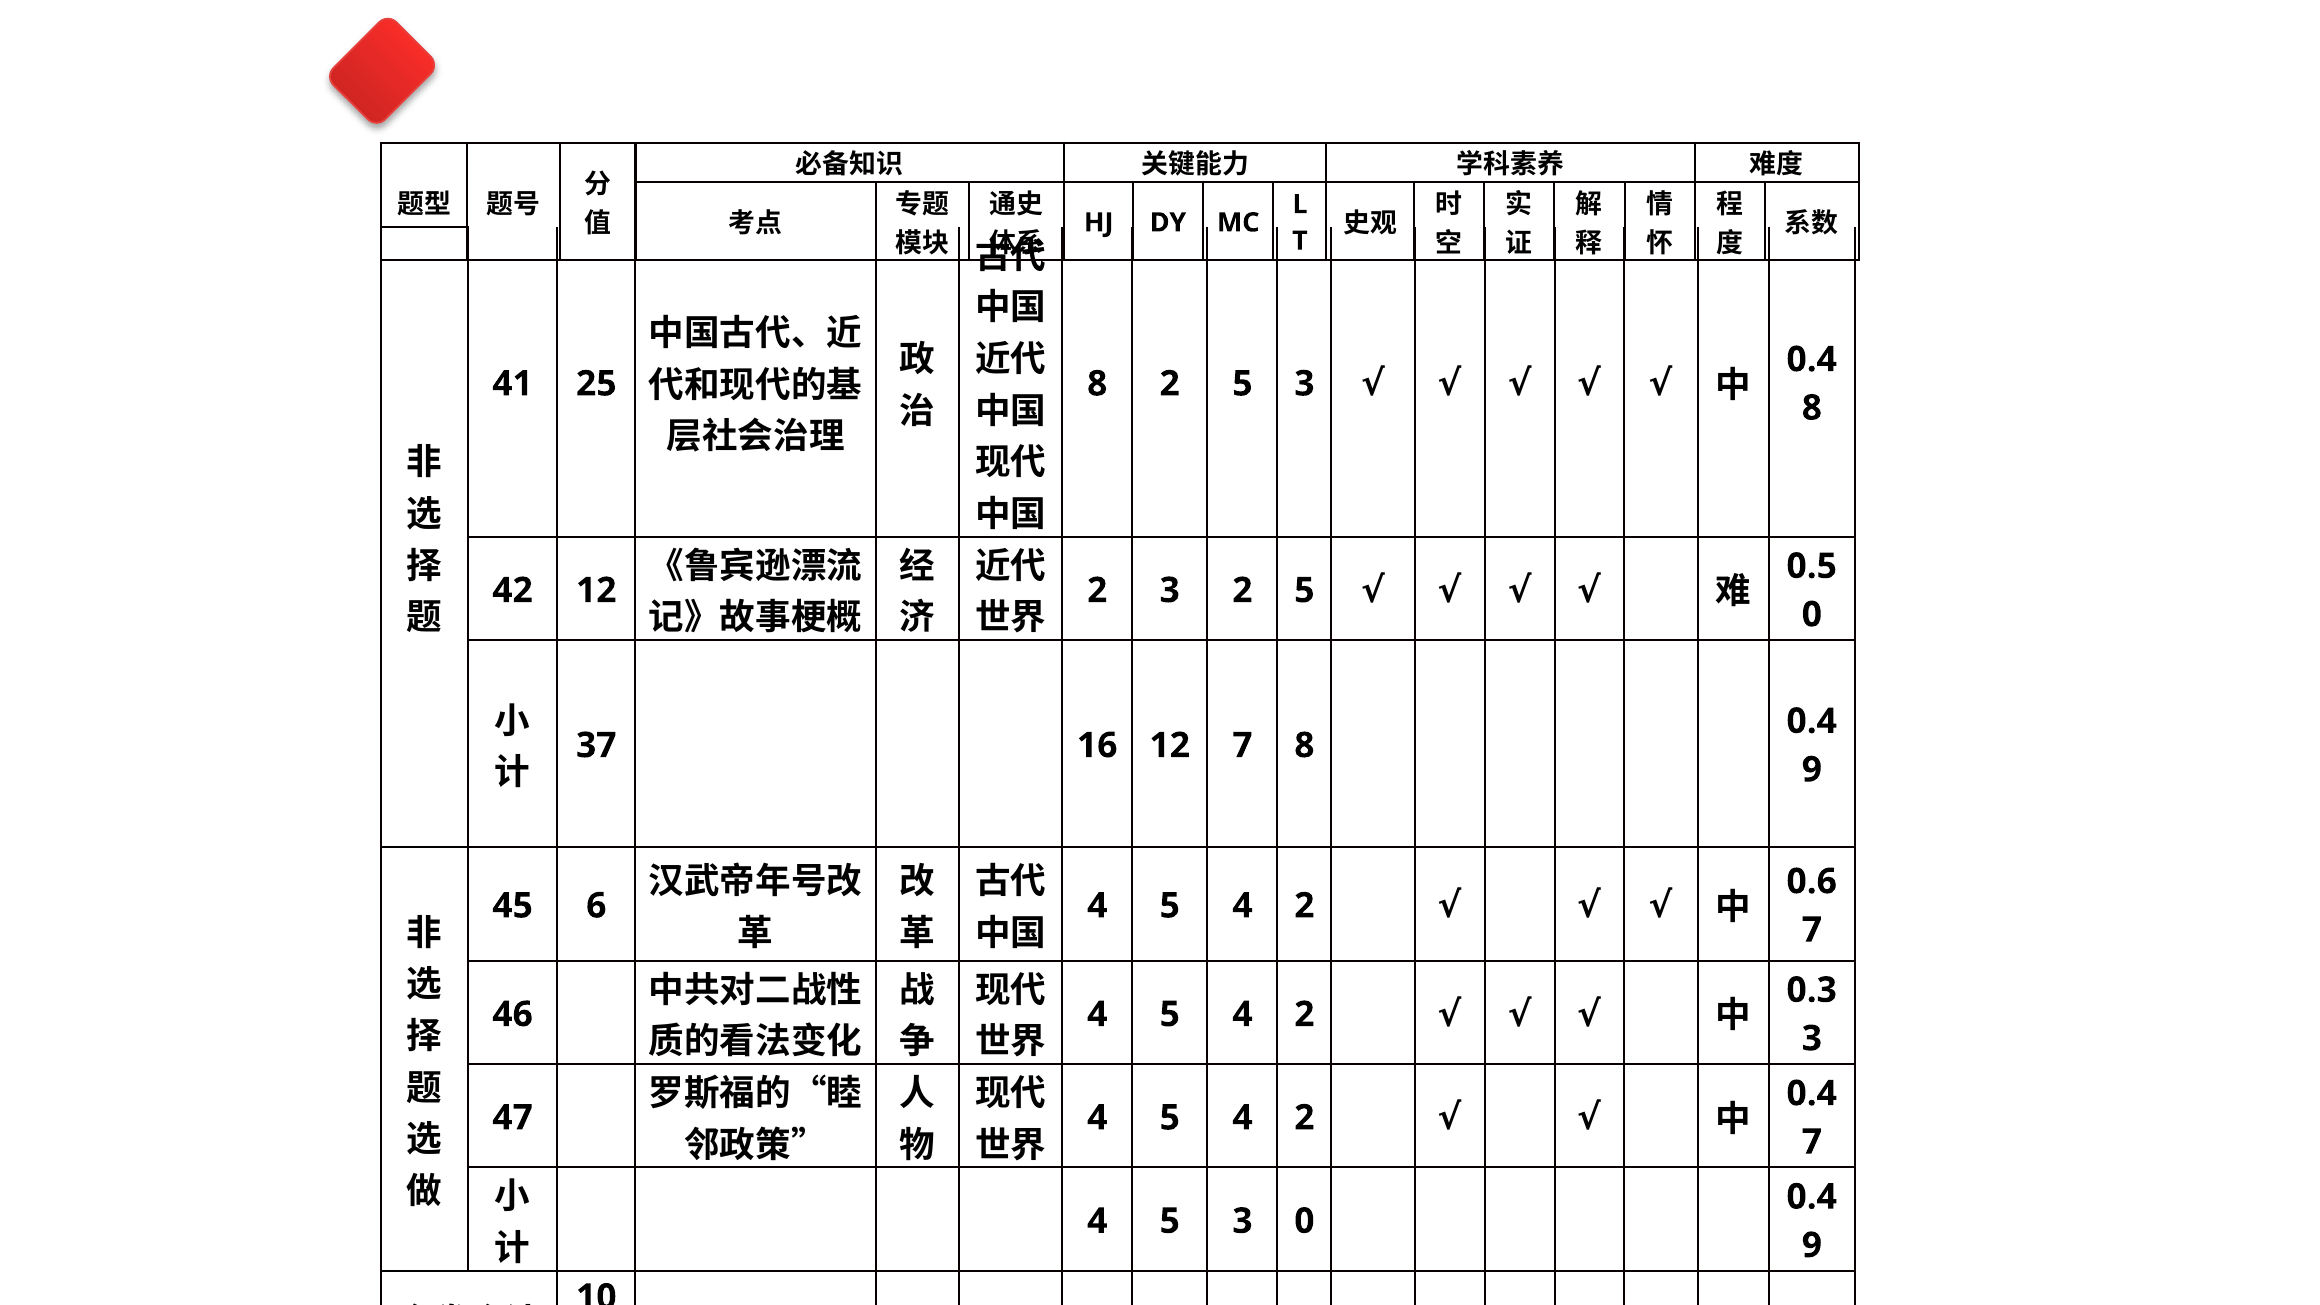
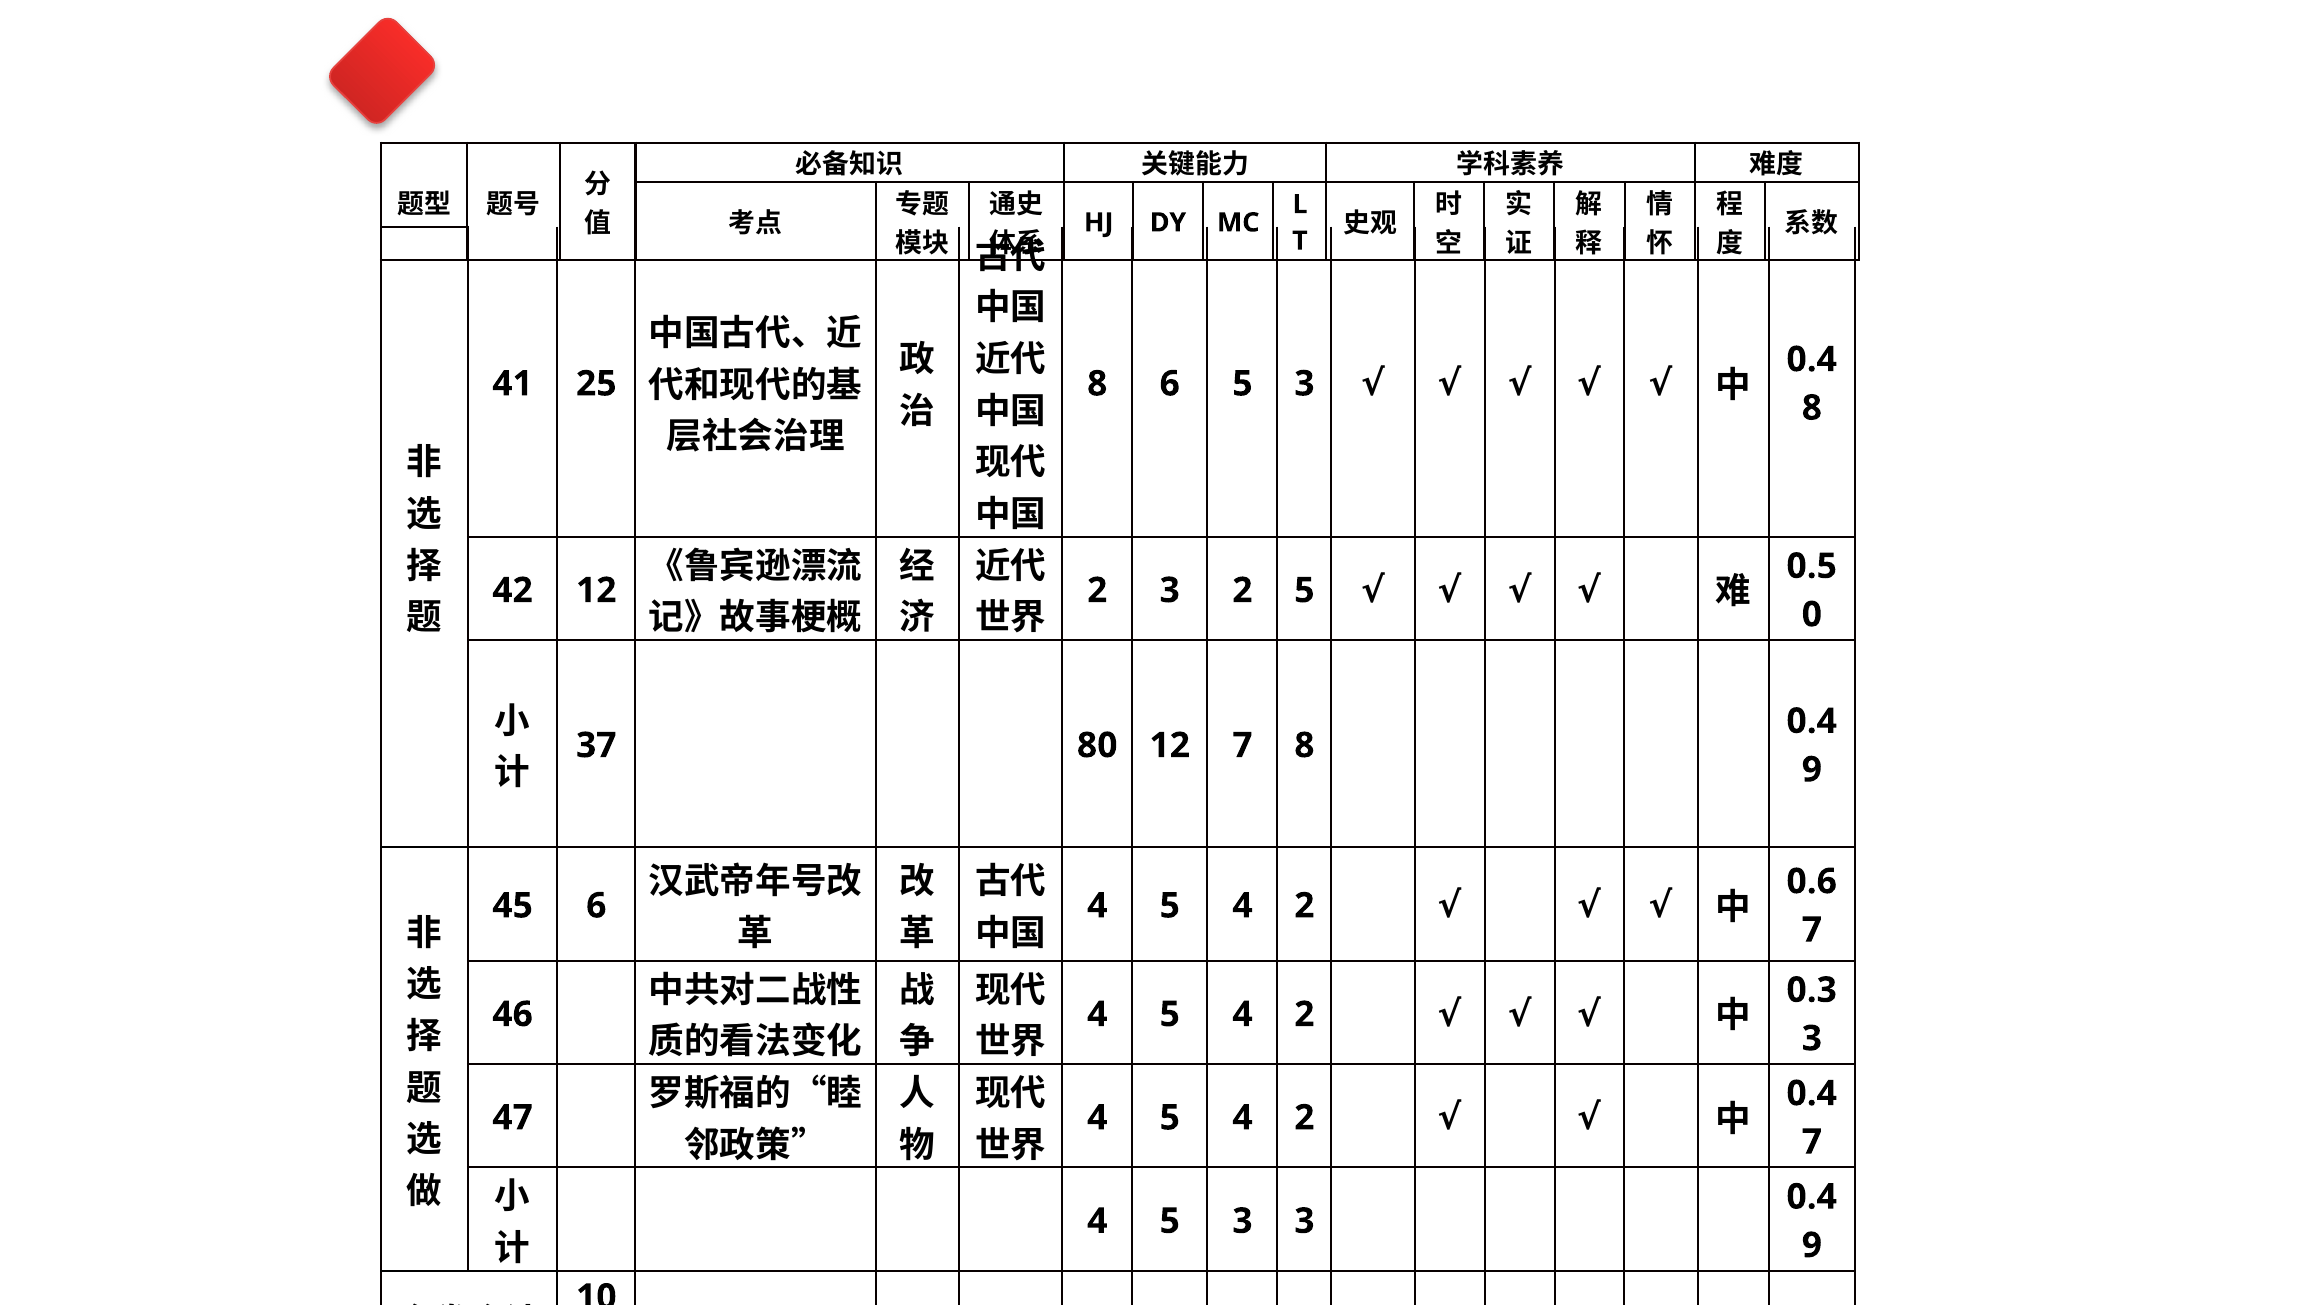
8 2: 2 -> 6 (1170, 384)
16: 16 -> 80 (1097, 745)
3 0: 0 -> 3 (1304, 1221)
